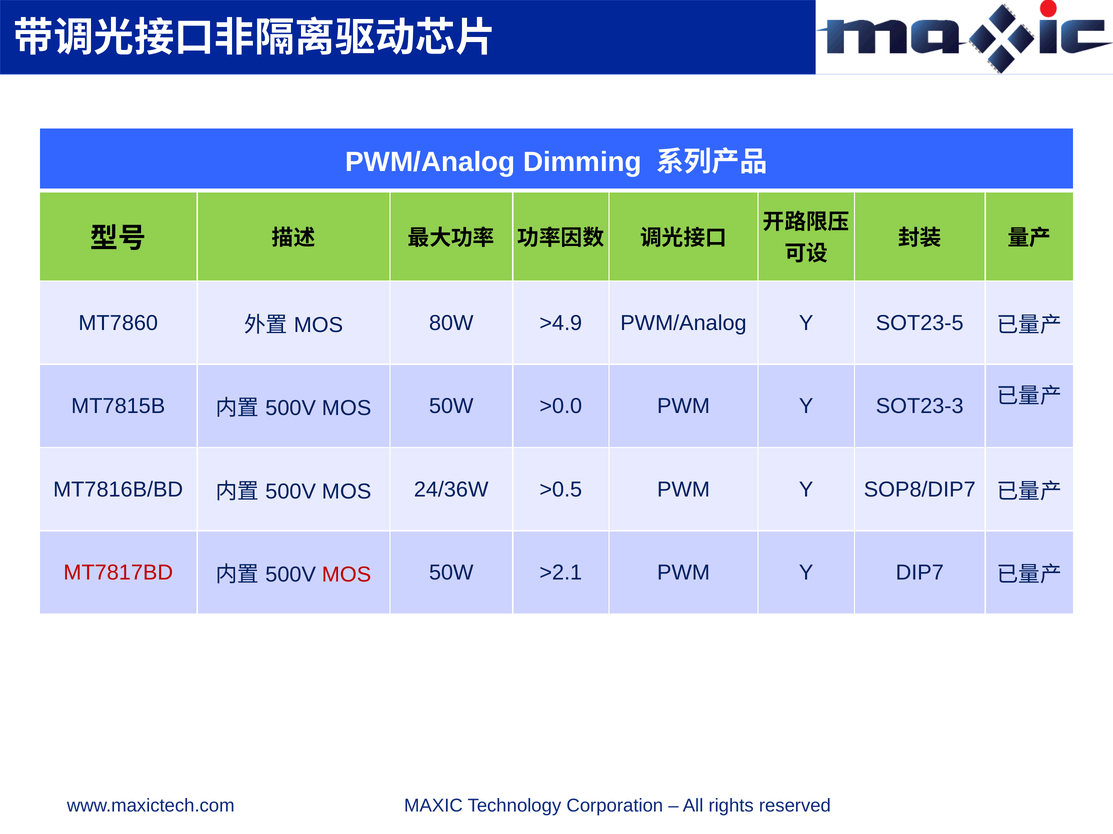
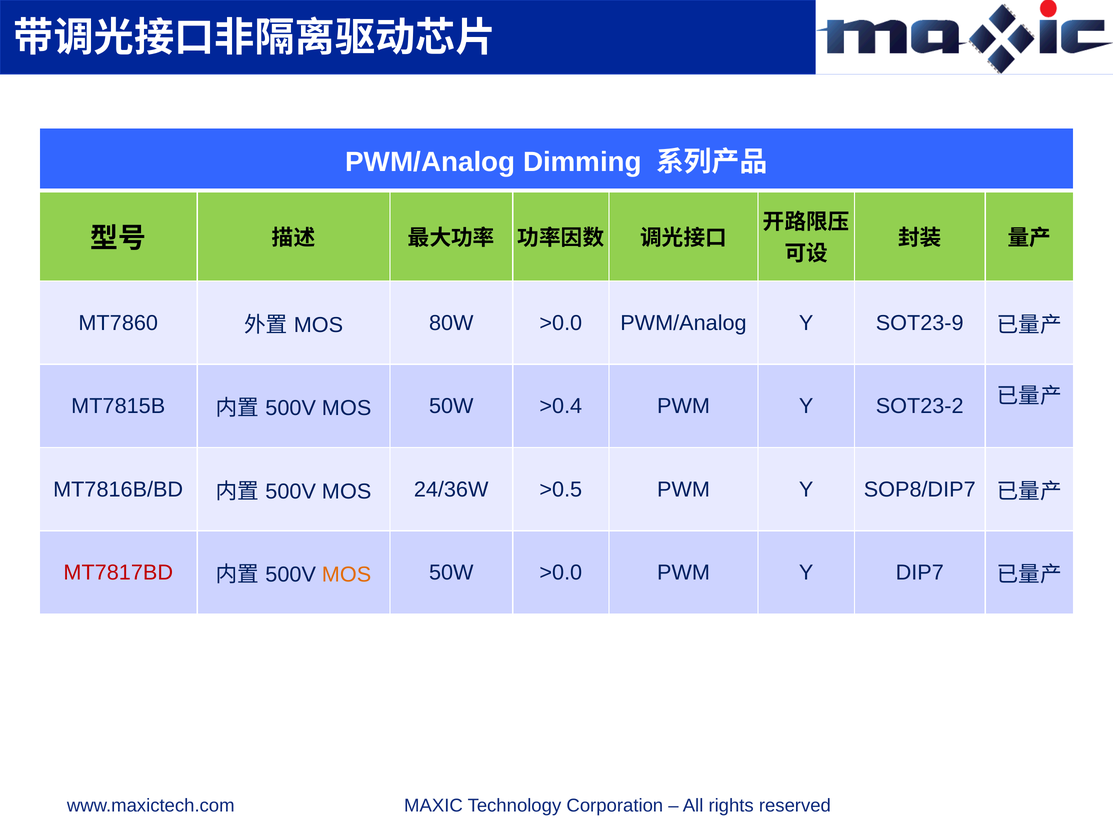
80W >4.9: >4.9 -> >0.0 (561, 323)
SOT23-5: SOT23-5 -> SOT23-9 (920, 323)
>0.0: >0.0 -> >0.4 (561, 407)
SOT23-3: SOT23-3 -> SOT23-2 (920, 407)
MOS colour: red -> orange (347, 575)
50W >2.1: >2.1 -> >0.0 (561, 573)
